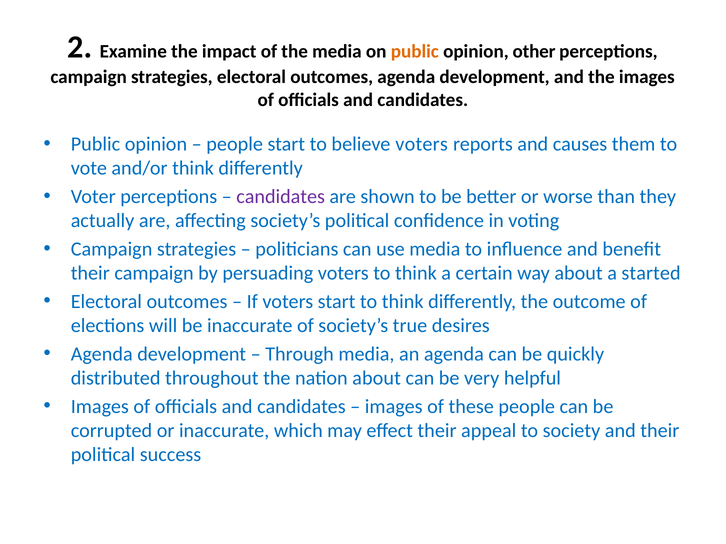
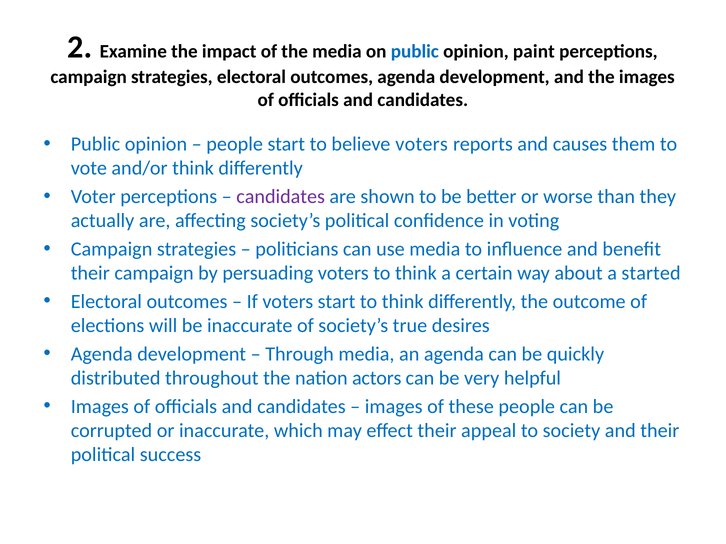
public colour: orange -> blue (415, 51)
other: other -> paint (534, 51)
nation about: about -> actors (377, 378)
